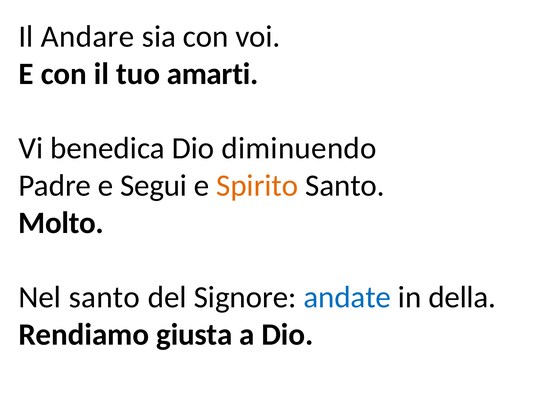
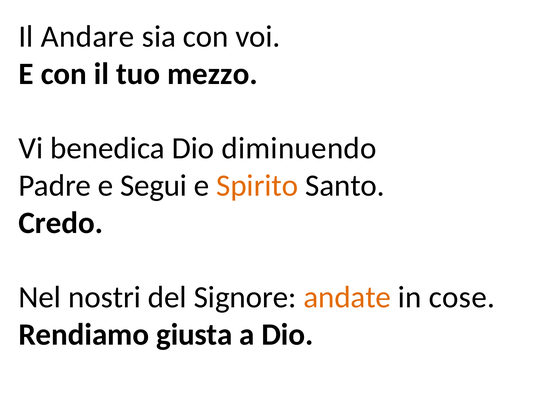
amarti: amarti -> mezzo (212, 74)
Molto: Molto -> Credo (61, 223)
Nel santo: santo -> nostri (105, 297)
andate colour: blue -> orange (347, 297)
della: della -> cose (462, 297)
